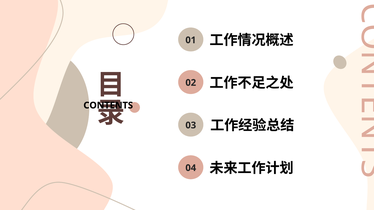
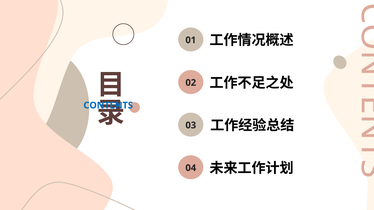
CONTENTS colour: black -> blue (108, 106)
